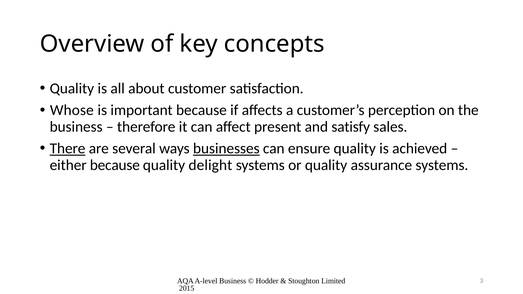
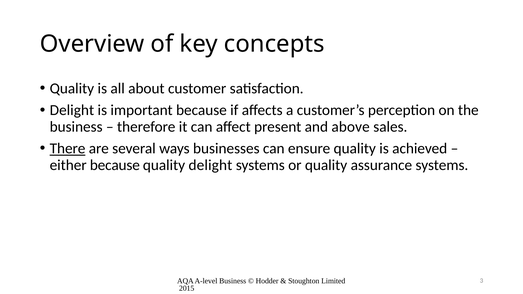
Whose: Whose -> Delight (72, 110)
satisfy: satisfy -> above (351, 127)
businesses underline: present -> none (226, 149)
